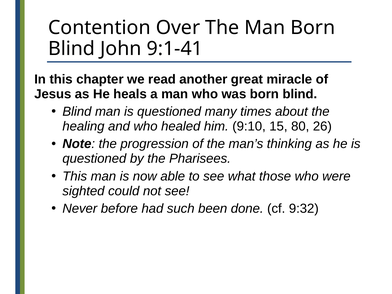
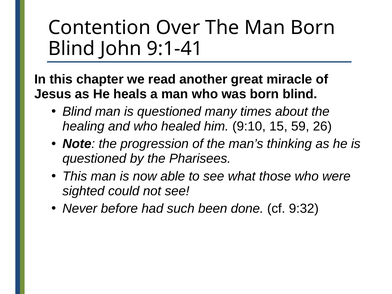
80: 80 -> 59 (300, 126)
